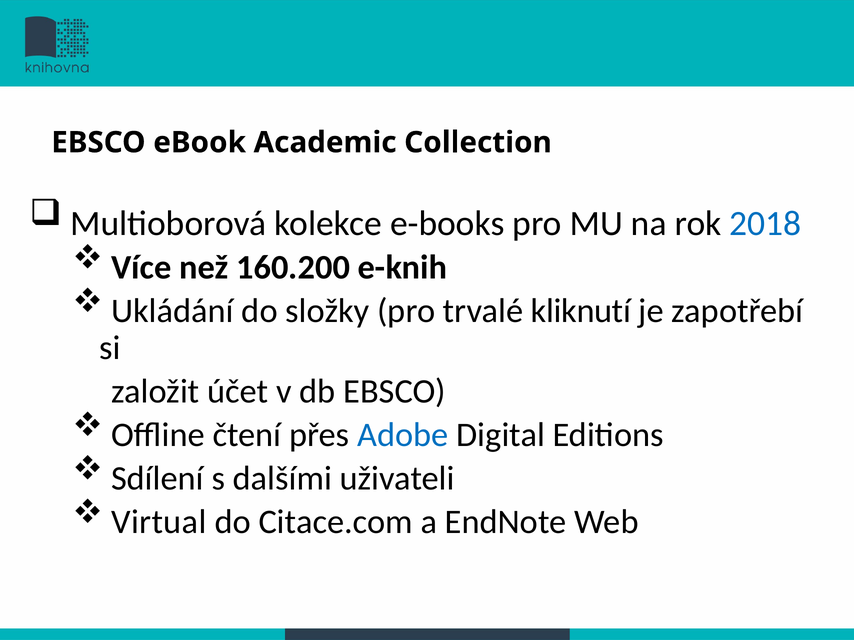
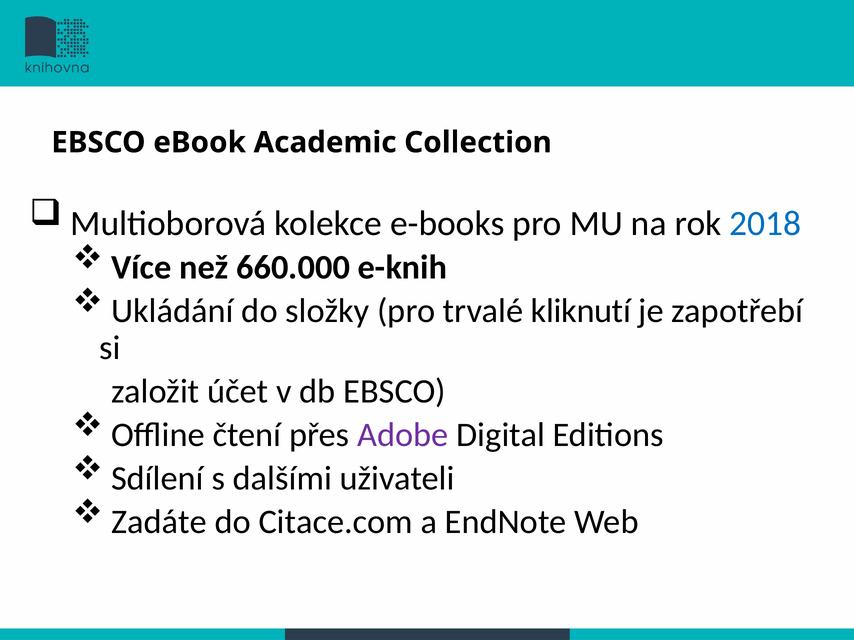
160.200: 160.200 -> 660.000 (293, 268)
Adobe colour: blue -> purple (403, 435)
Virtual: Virtual -> Zadáte (159, 522)
